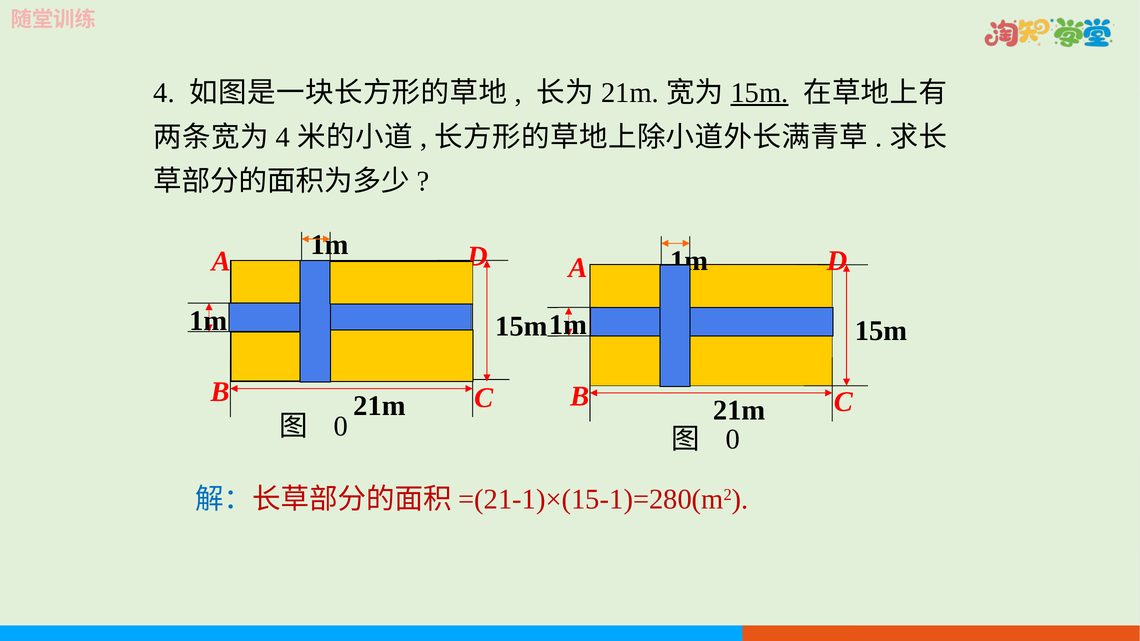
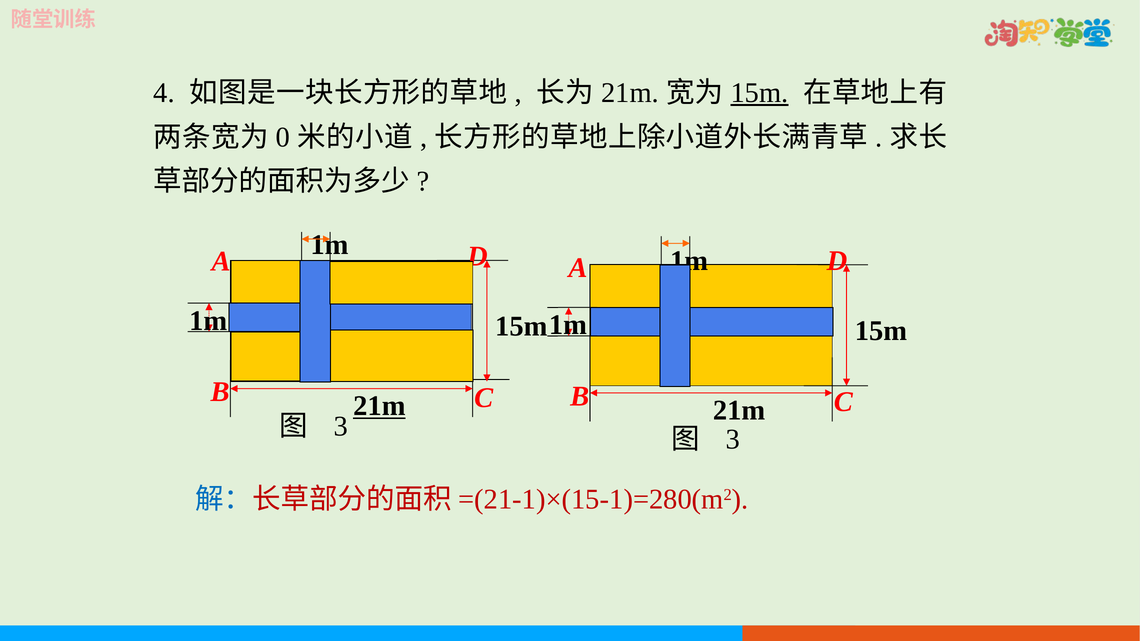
4: 4 -> 0 (283, 137)
21m underline: none -> present (379, 406)
0: 0 -> 3 (341, 427)
0: 0 -> 3 (733, 439)
